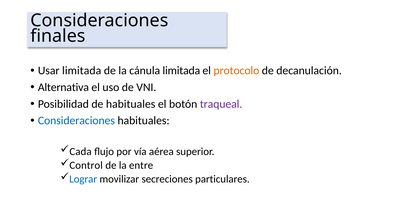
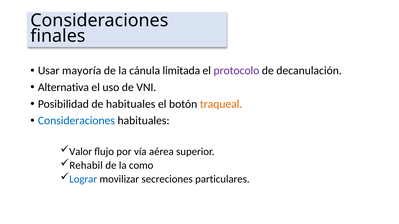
Usar limitada: limitada -> mayoría (82, 71)
protocolo colour: orange -> purple (236, 71)
traqueal colour: purple -> orange (221, 104)
Cada: Cada -> Valor (81, 152)
Control: Control -> Rehabil (86, 166)
entre: entre -> como (141, 166)
